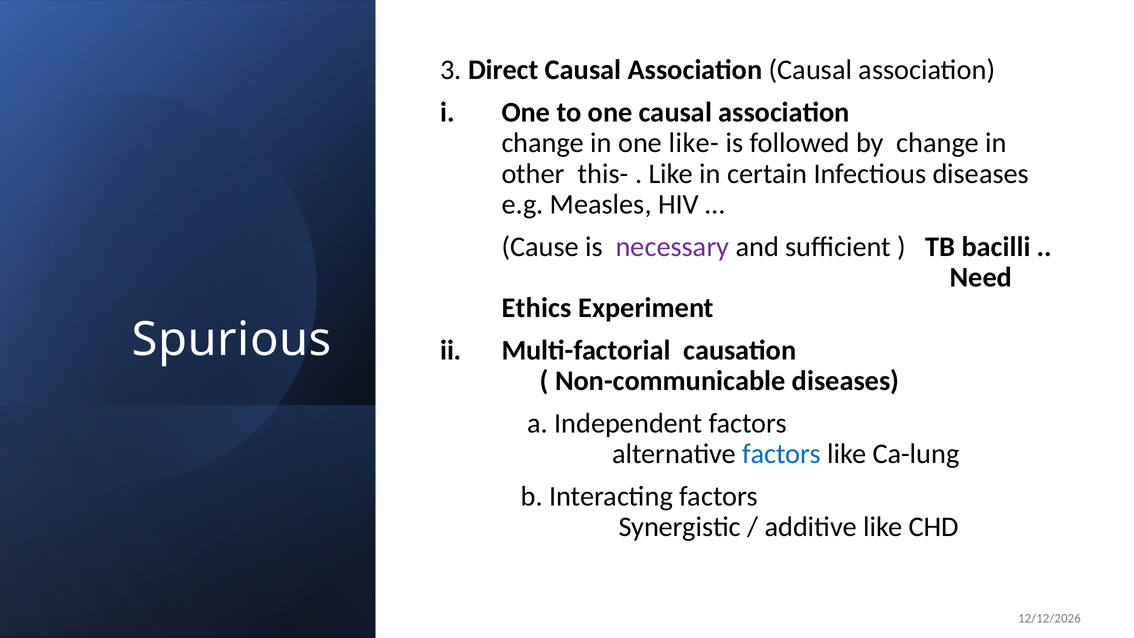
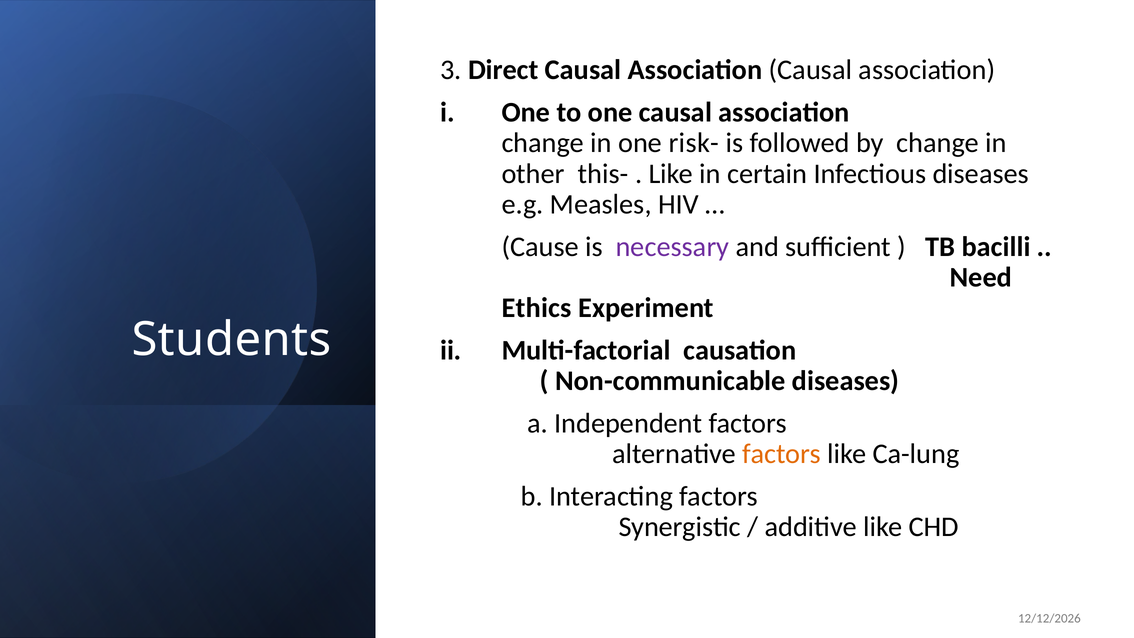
like-: like- -> risk- (694, 143)
Spurious: Spurious -> Students (232, 340)
factors colour: blue -> orange (782, 454)
